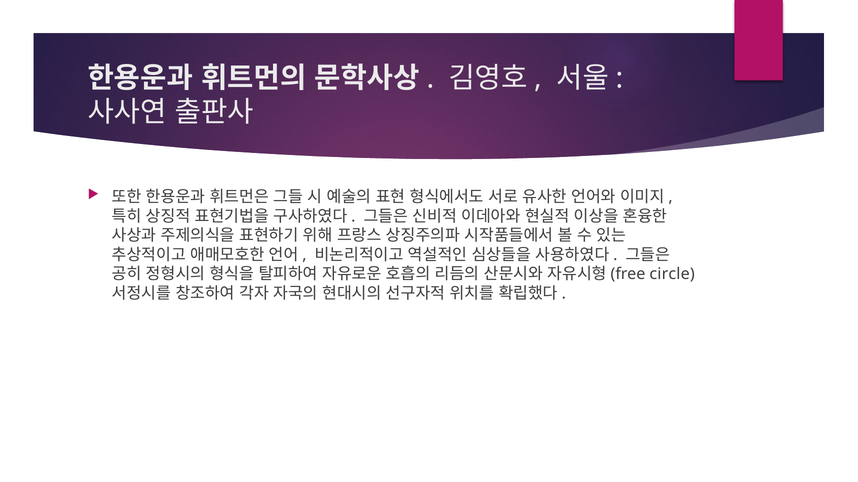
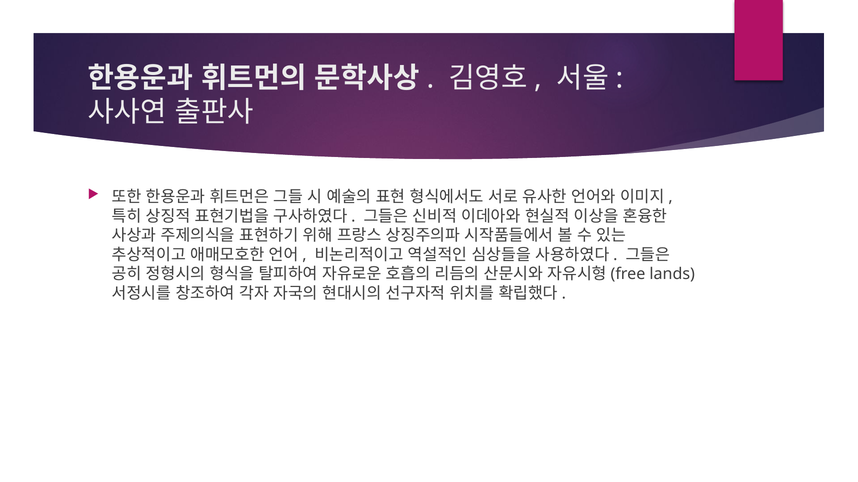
circle: circle -> lands (672, 274)
